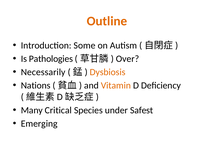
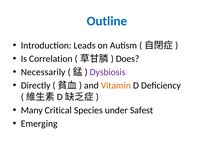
Outline colour: orange -> blue (107, 21)
Some: Some -> Leads (85, 45)
Pathologies: Pathologies -> Correlation (51, 59)
Over: Over -> Does (128, 59)
Dysbiosis colour: orange -> purple (108, 72)
Nations: Nations -> Directly (36, 85)
